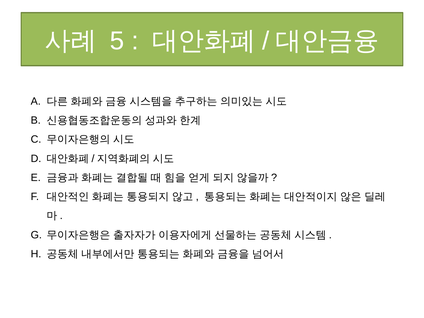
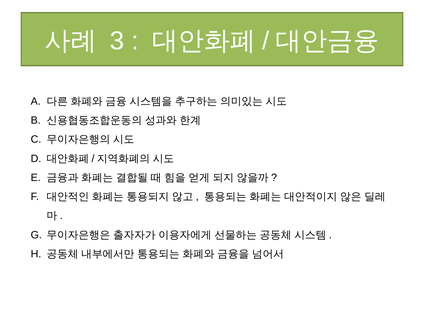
5: 5 -> 3 (117, 41)
